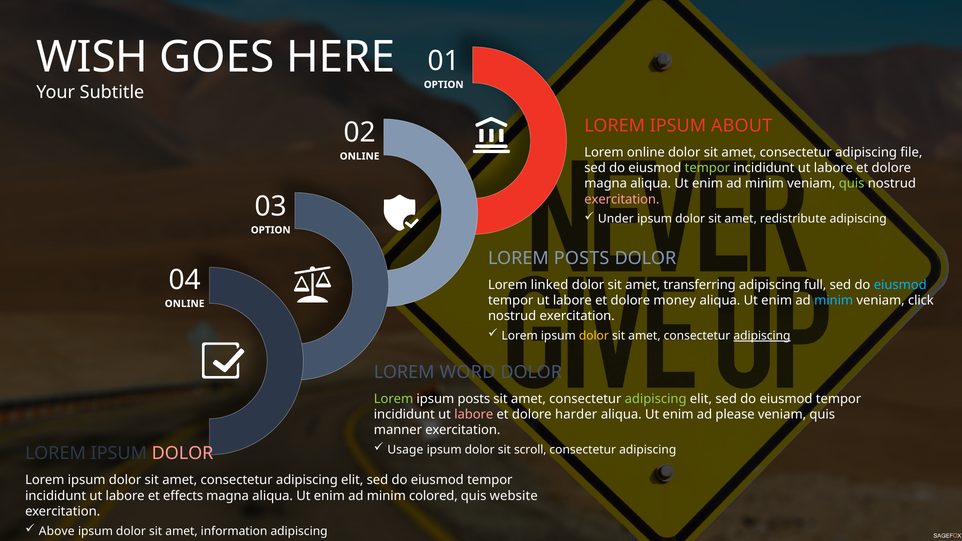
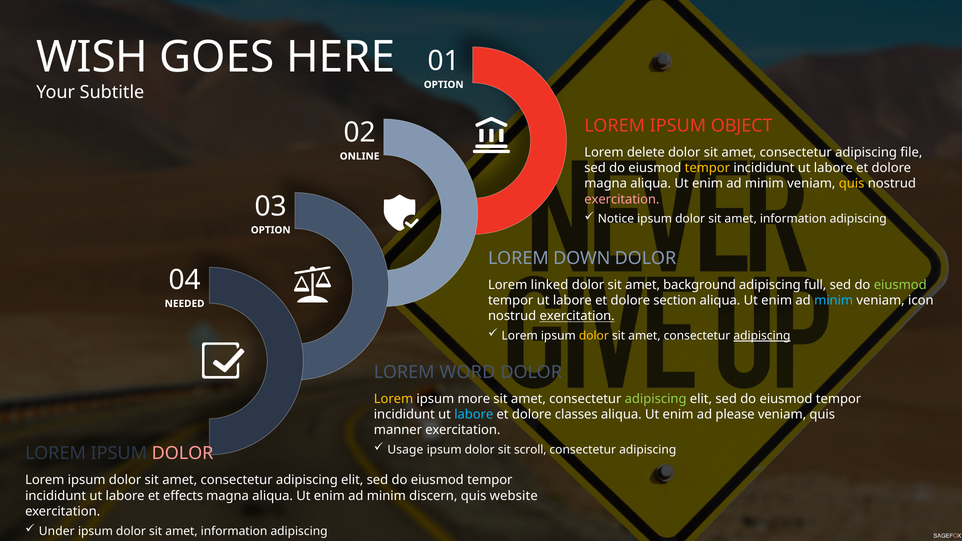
ABOUT: ABOUT -> OBJECT (742, 126)
Lorem online: online -> delete (646, 152)
tempor colour: light green -> yellow (707, 168)
quis colour: light green -> yellow (852, 184)
Under: Under -> Notice (616, 219)
redistribute: redistribute -> information (793, 219)
LOREM POSTS: POSTS -> DOWN (582, 258)
transferring: transferring -> background (700, 285)
eiusmod colour: light blue -> light green (900, 285)
money: money -> section (675, 301)
click: click -> icon (921, 301)
ONLINE: ONLINE -> NEEDED (185, 304)
exercitation underline: none -> present (577, 316)
Lorem colour: light green -> yellow (394, 399)
ipsum posts: posts -> more (474, 399)
labore colour: pink -> light blue (474, 415)
harder: harder -> classes (576, 415)
colored: colored -> discern (433, 496)
Above: Above -> Under (57, 531)
